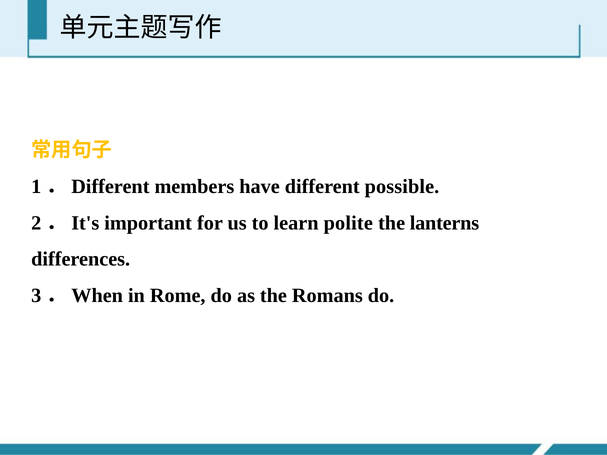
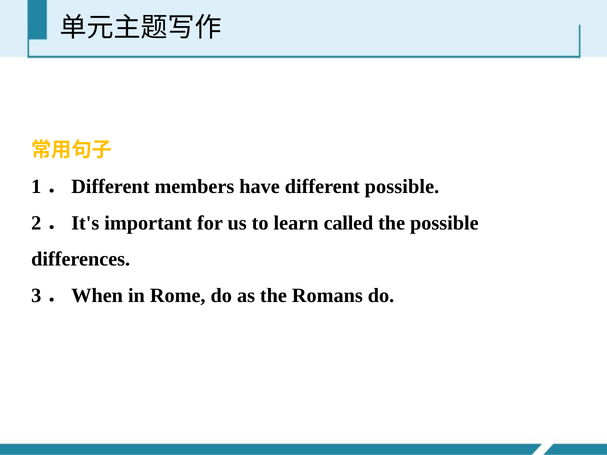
polite: polite -> called (348, 223)
the lanterns: lanterns -> possible (444, 223)
